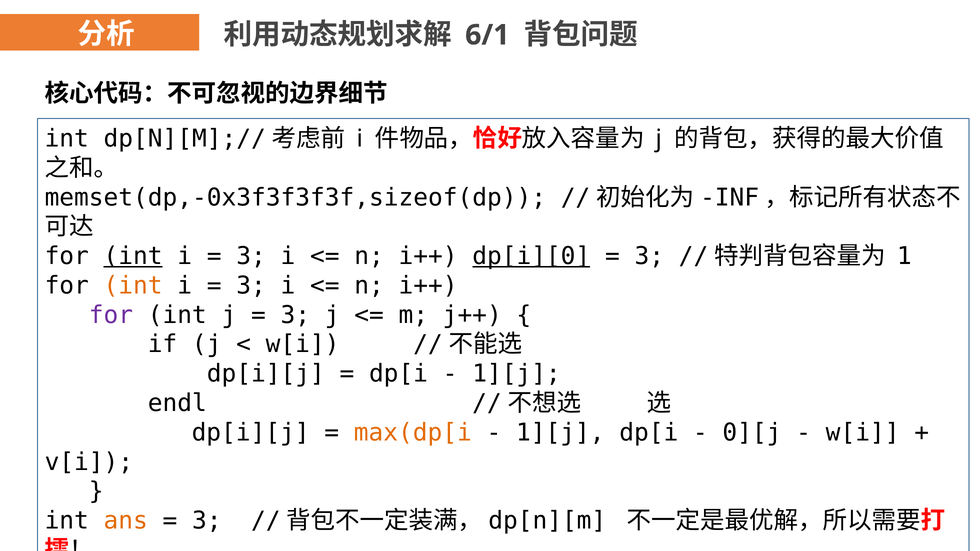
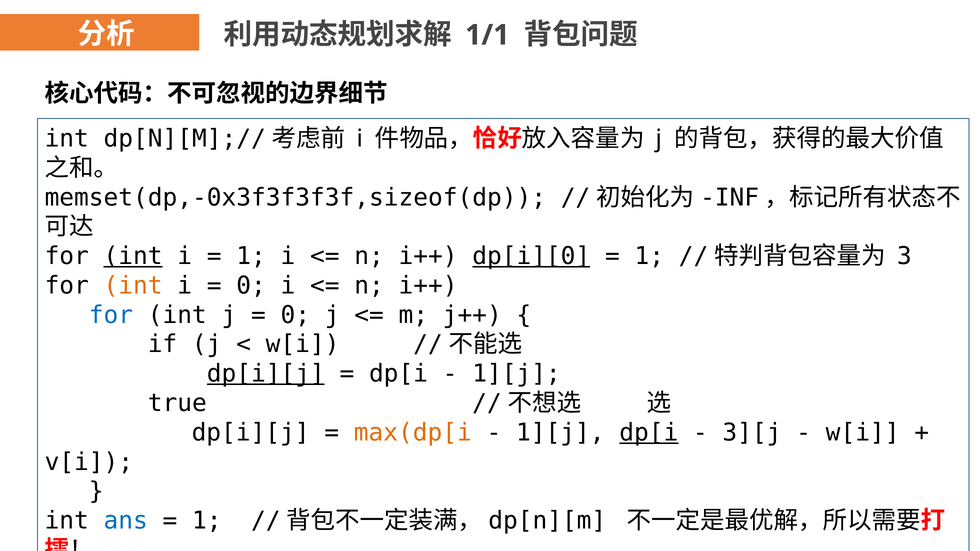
6/1: 6/1 -> 1/1 (487, 35)
3: 3 -> 1 (251, 256)
3: 3 -> 1 (649, 256)
1: 1 -> 3 (904, 256)
3: 3 -> 0 (251, 286)
for colour: purple -> blue (111, 315)
3: 3 -> 0 (295, 315)
dp[i][j underline: none -> present (266, 374)
endl: endl -> true (177, 403)
dp[i underline: none -> present (649, 433)
0][j: 0][j -> 3][j (752, 433)
ans colour: orange -> blue (126, 521)
3: 3 -> 1 (207, 521)
